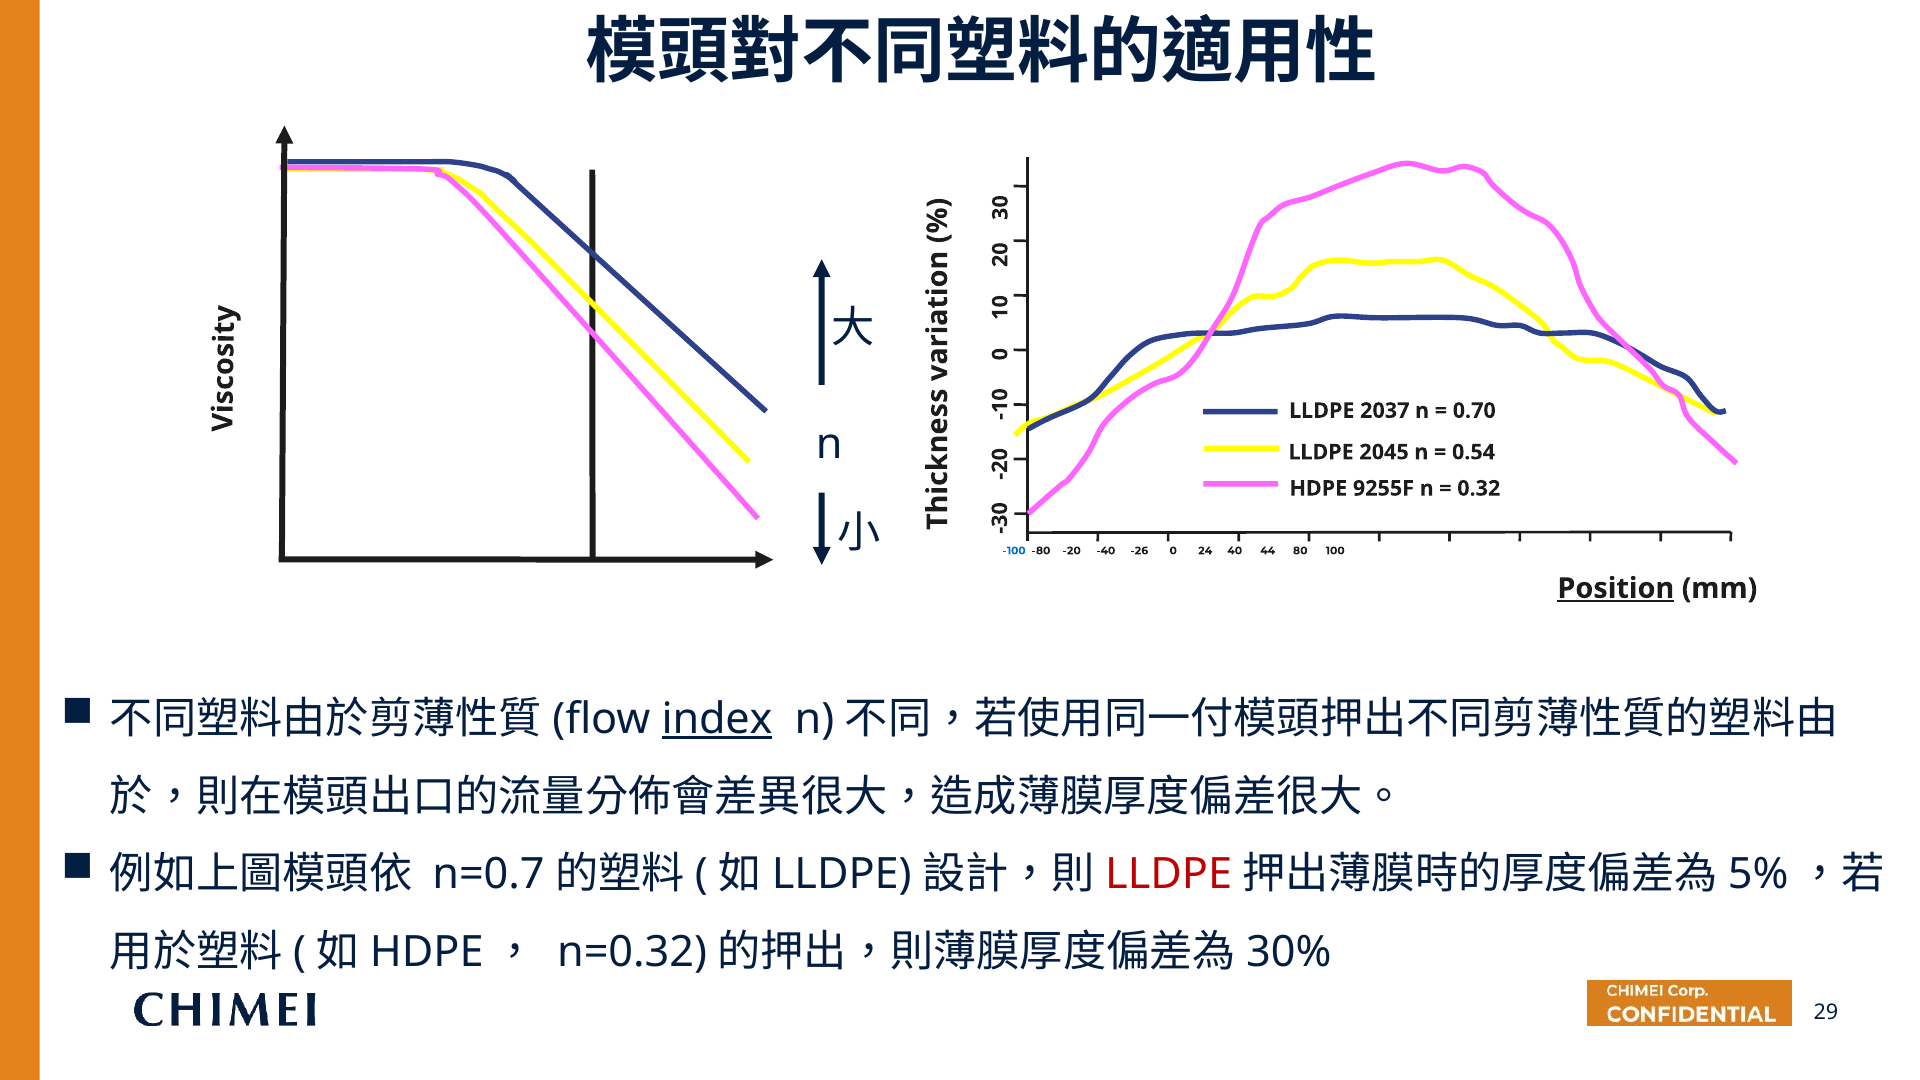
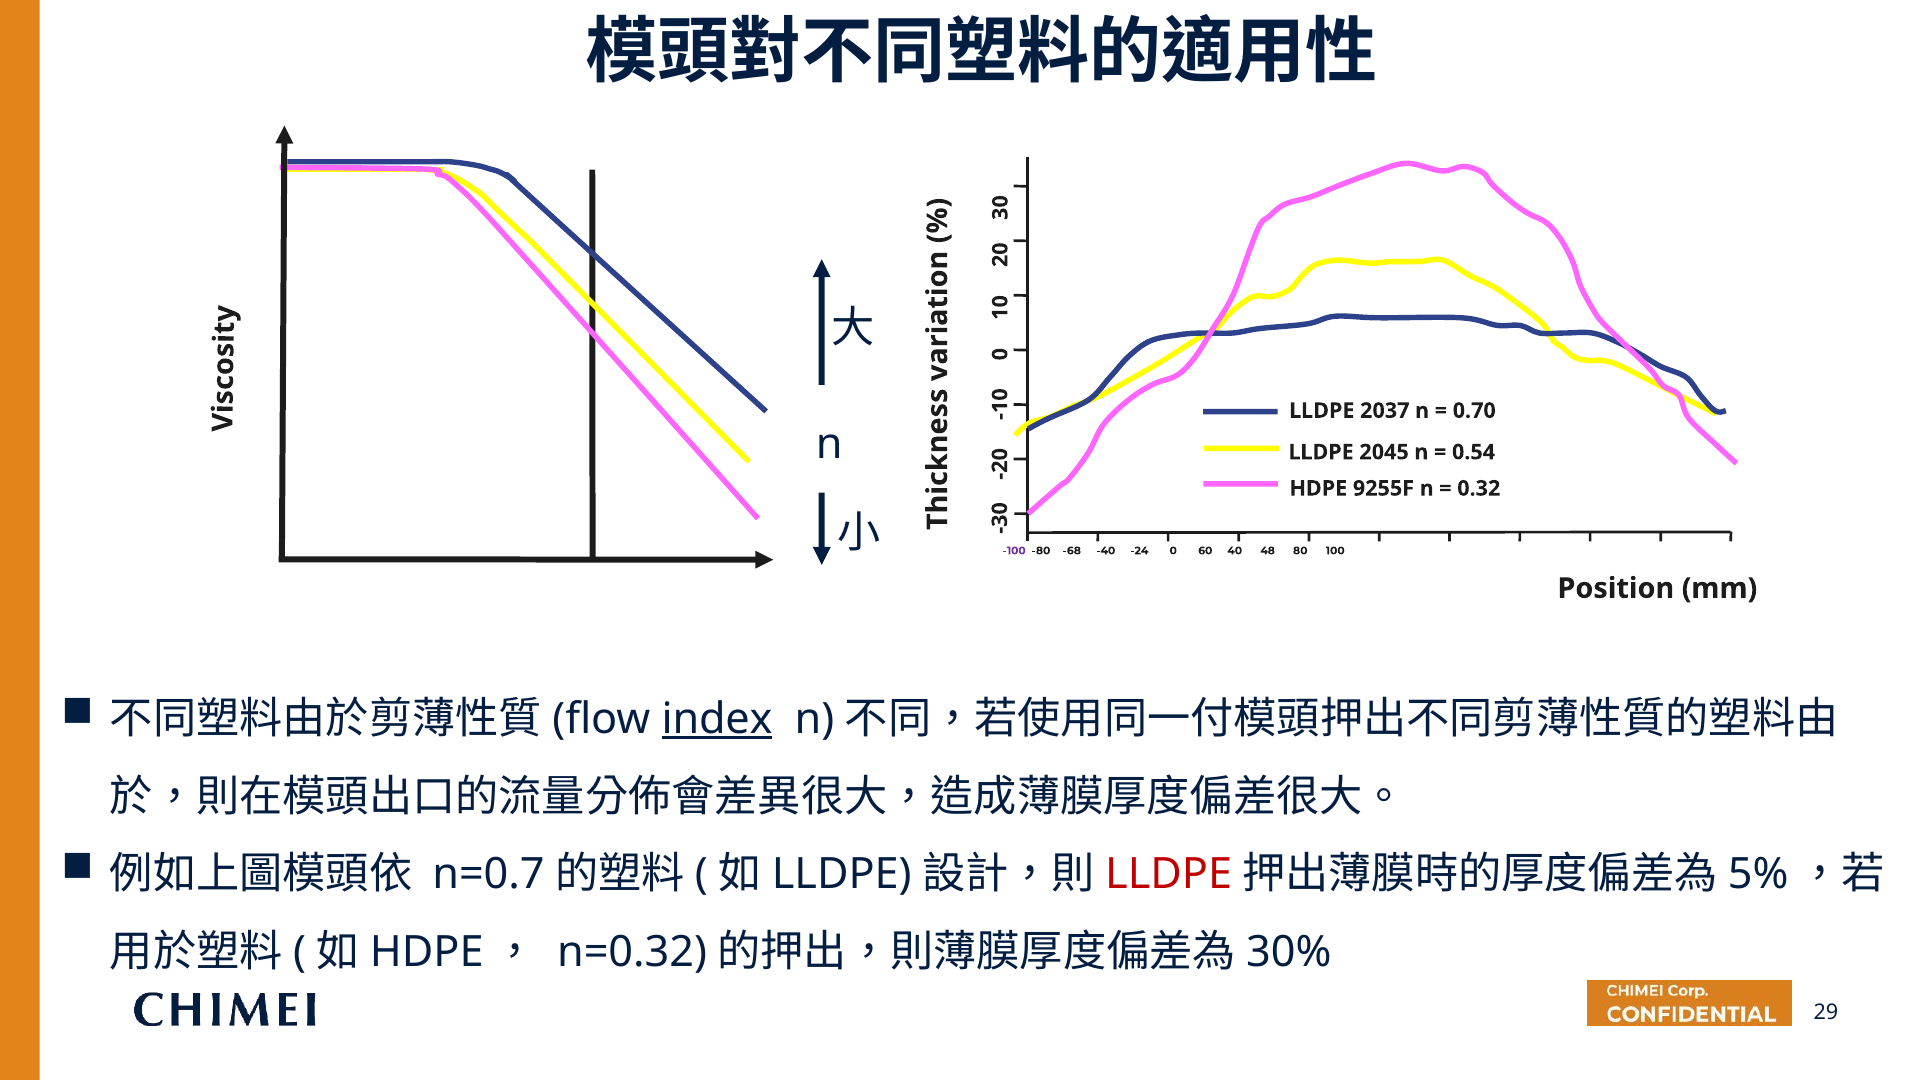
-100 colour: blue -> purple (1014, 551)
-20: -20 -> -68 (1072, 551)
-26: -26 -> -24 (1139, 551)
24: 24 -> 60 (1205, 551)
44: 44 -> 48 (1268, 551)
Position underline: present -> none (1616, 588)
